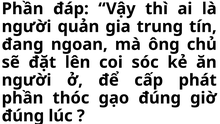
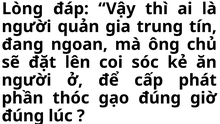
Phần: Phần -> Lòng (23, 9)
